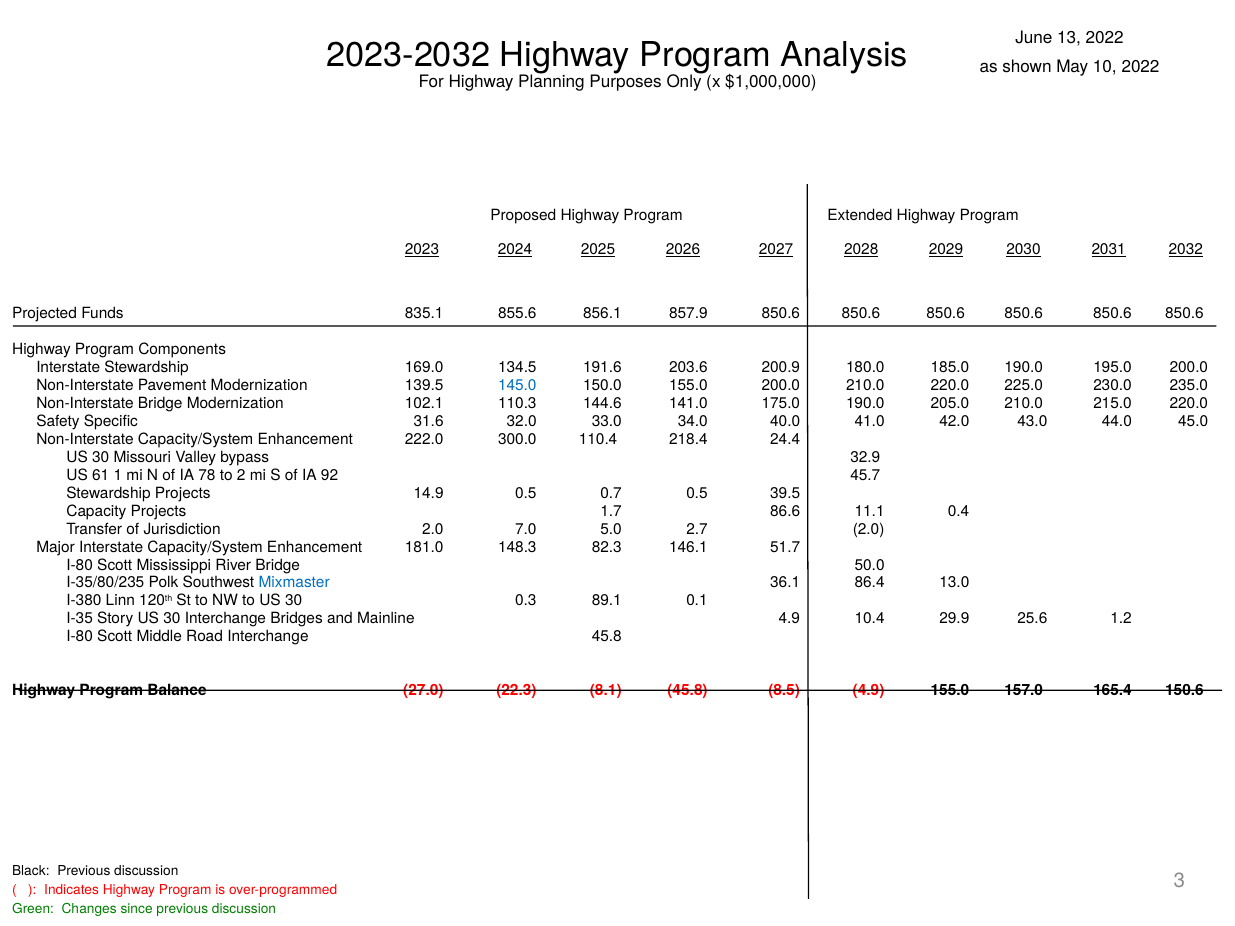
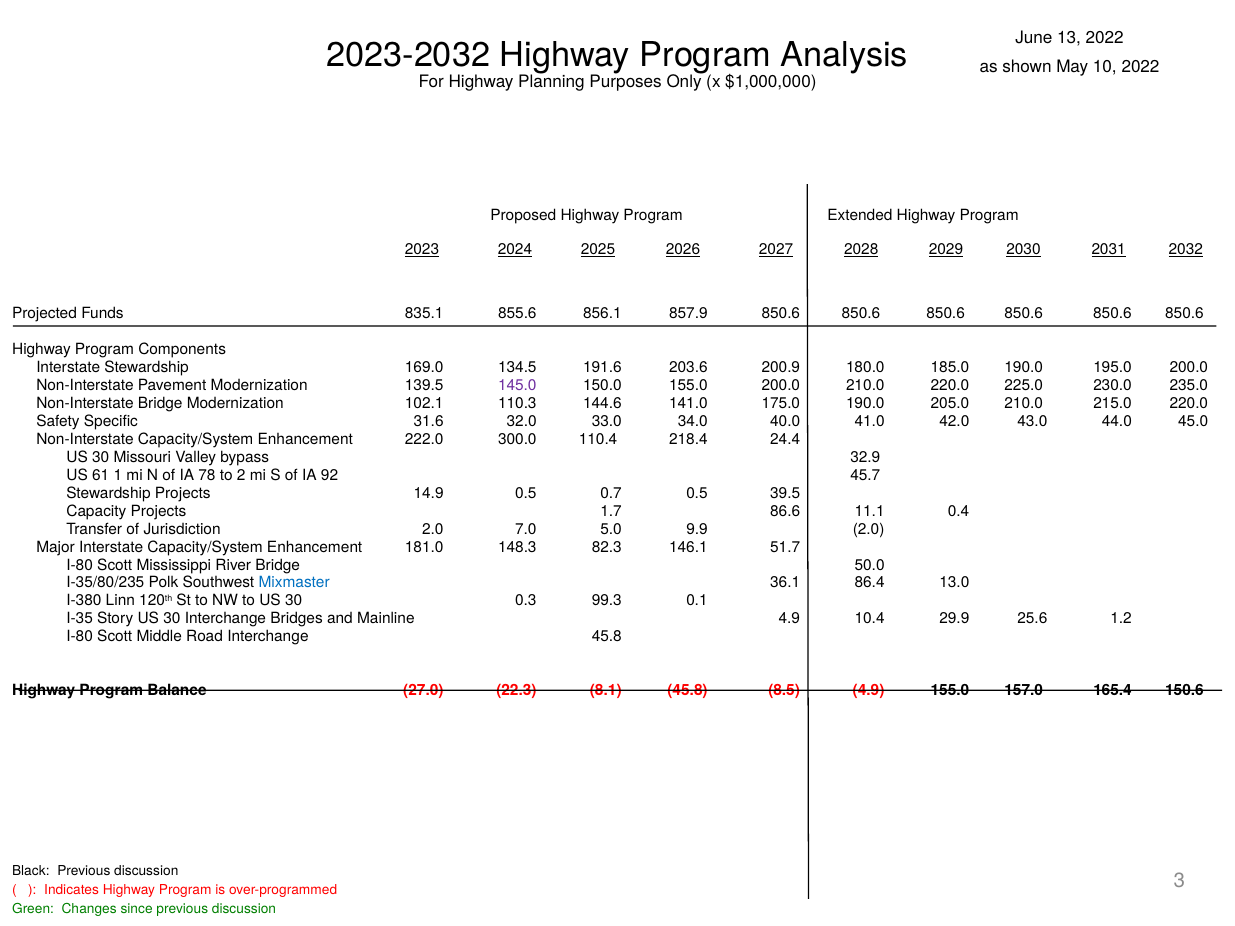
145.0 colour: blue -> purple (517, 386)
2.7: 2.7 -> 9.9 (697, 529)
89.1: 89.1 -> 99.3 (607, 601)
